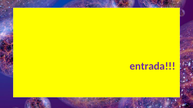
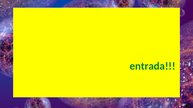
entrada colour: purple -> green (153, 66)
